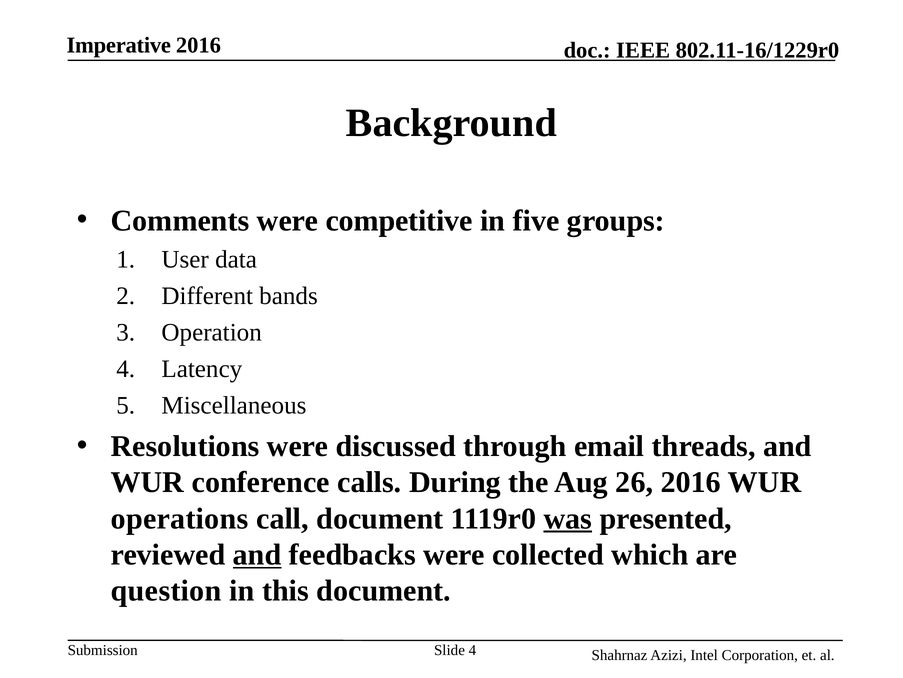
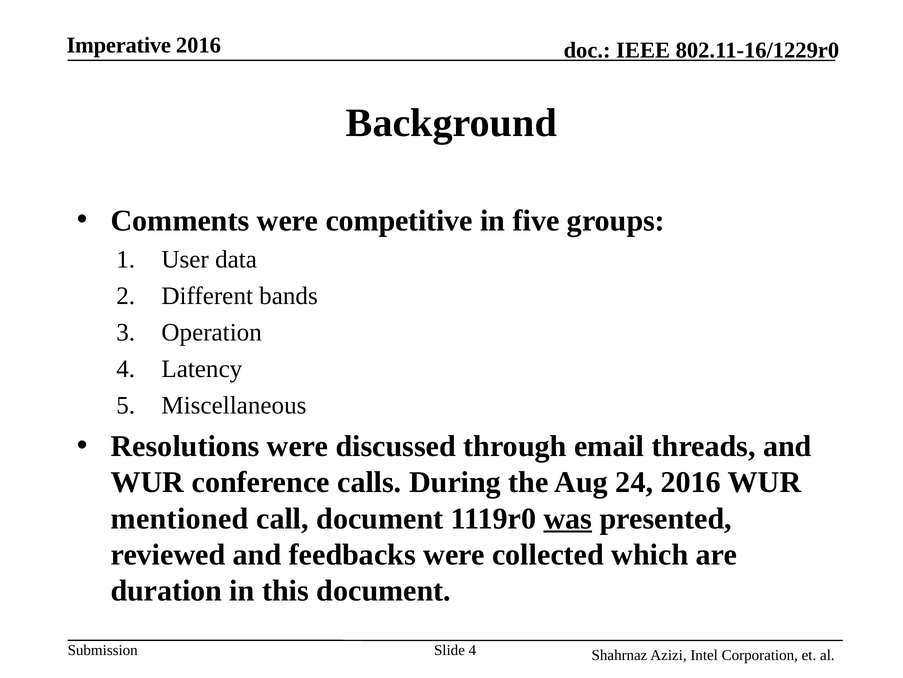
26: 26 -> 24 (634, 482)
operations: operations -> mentioned (180, 518)
and underline: present -> none (257, 554)
question: question -> duration (166, 590)
